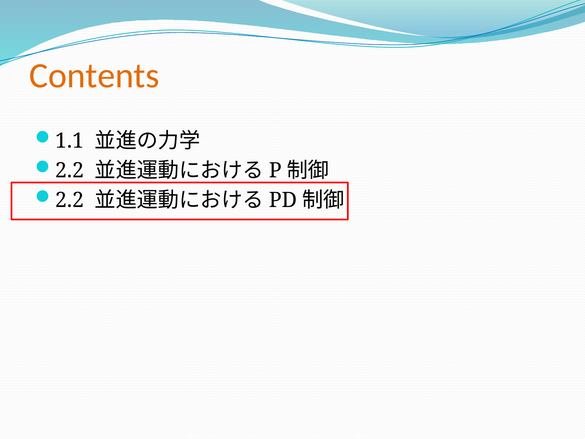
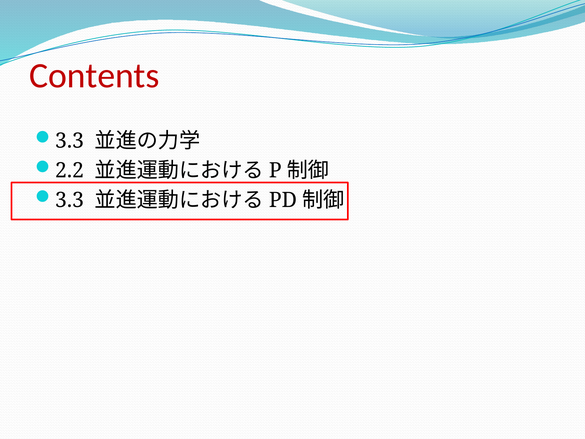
Contents colour: orange -> red (94, 75)
1.1: 1.1 -> 3.3 (70, 141)
2.2: 2.2 -> 3.3 (70, 200)
